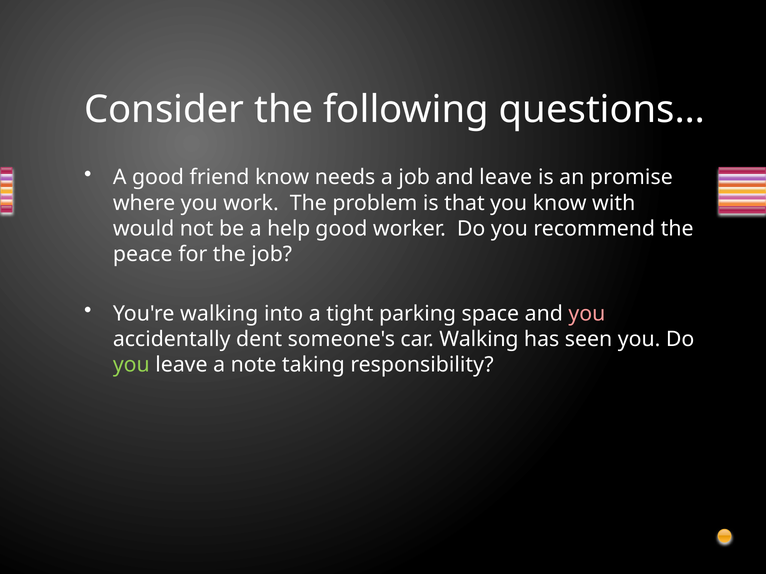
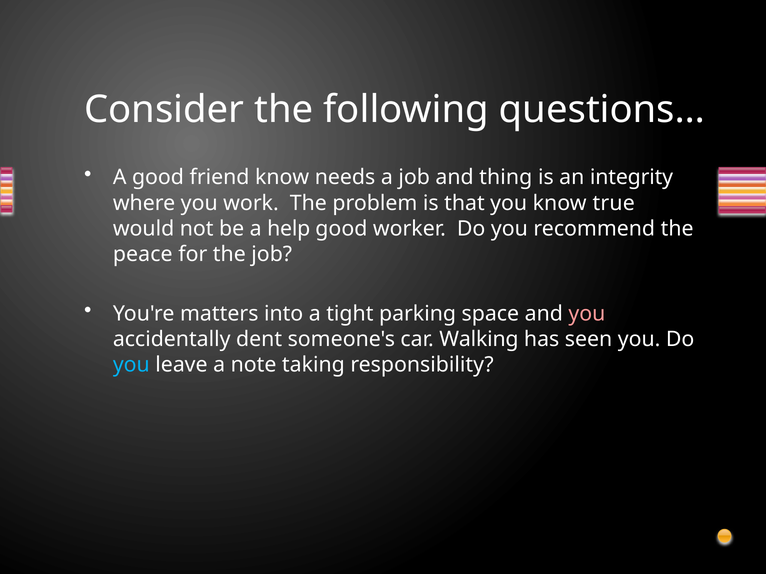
and leave: leave -> thing (506, 178)
promise: promise -> integrity (632, 178)
with: with -> true (614, 203)
You're walking: walking -> matters (219, 314)
you colour: light green -> light blue (131, 365)
